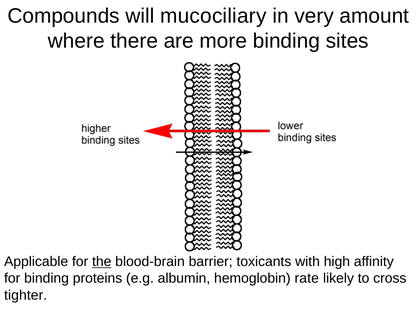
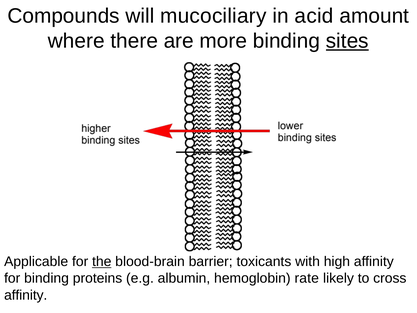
very: very -> acid (314, 16)
sites underline: none -> present (347, 41)
tighter: tighter -> affinity (26, 295)
